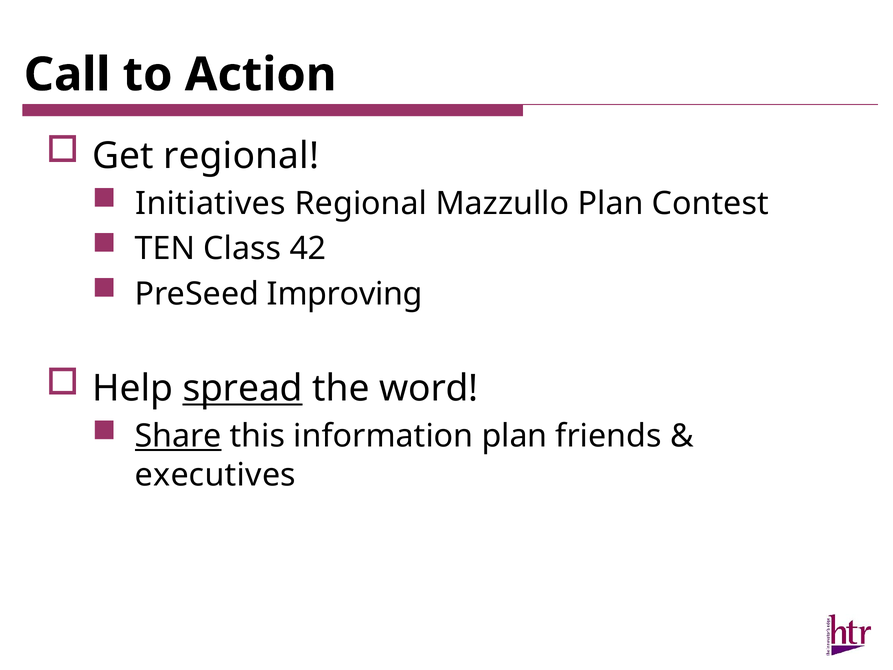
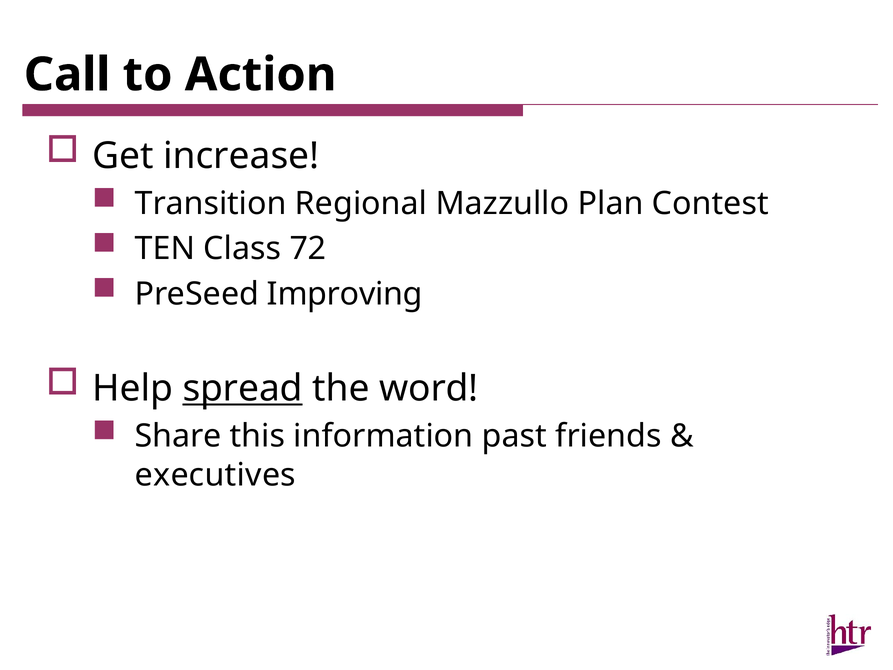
Get regional: regional -> increase (241, 156)
Initiatives: Initiatives -> Transition (211, 204)
42: 42 -> 72 (308, 249)
Share underline: present -> none (178, 436)
information plan: plan -> past (514, 436)
